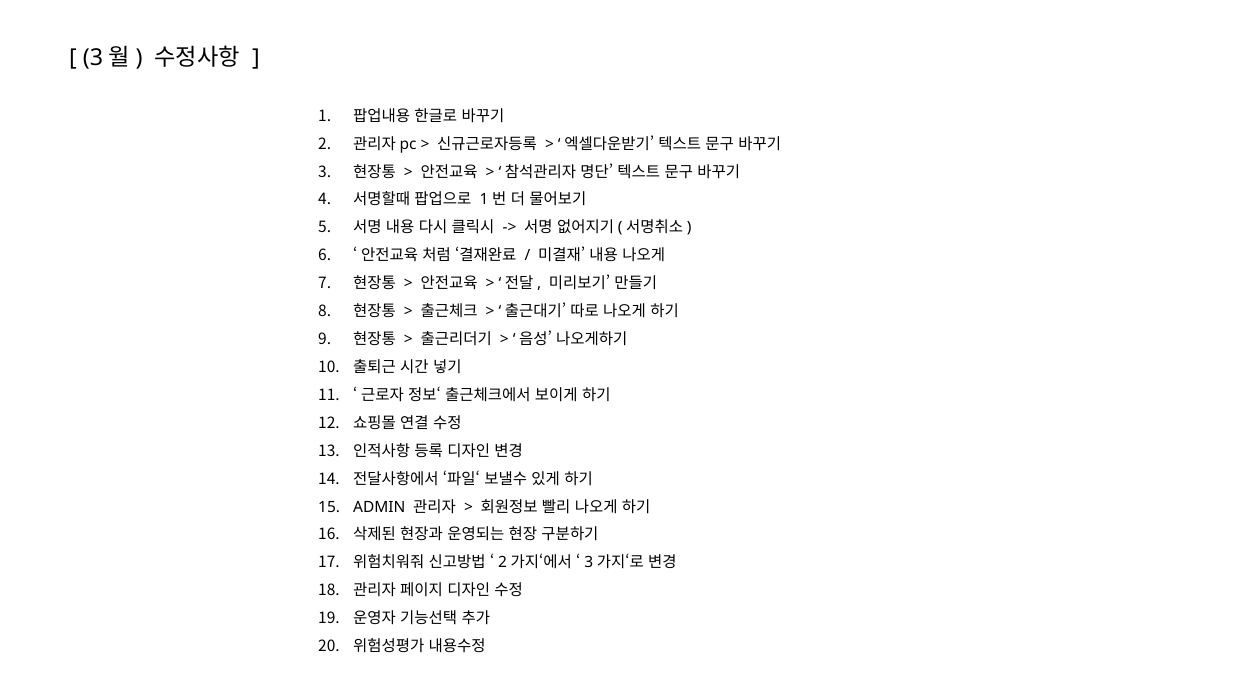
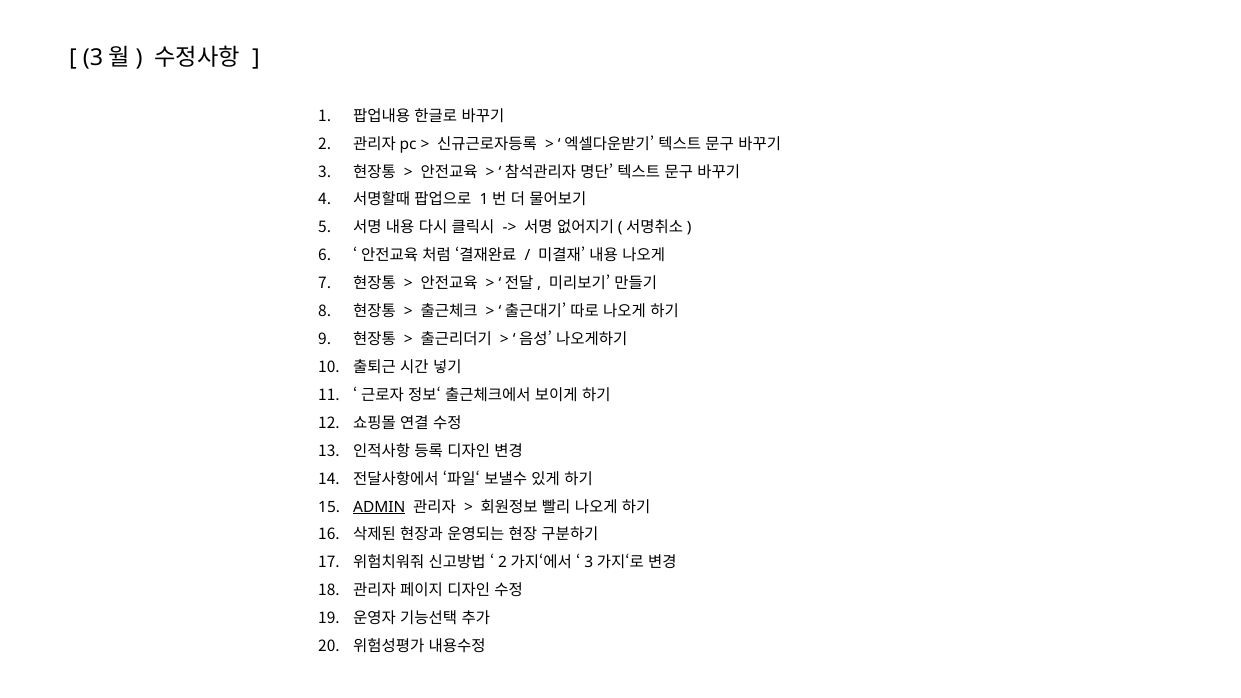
ADMIN underline: none -> present (379, 507)
